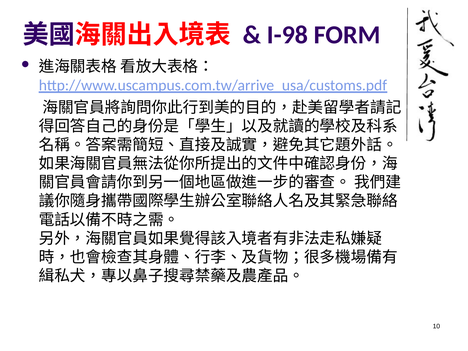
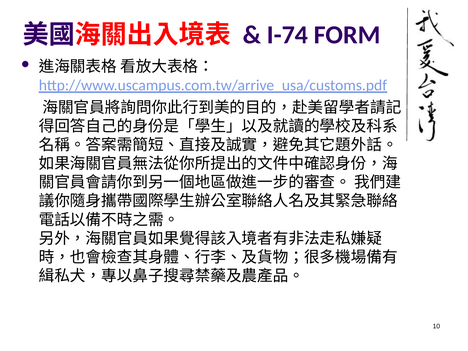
I-98: I-98 -> I-74 (288, 35)
